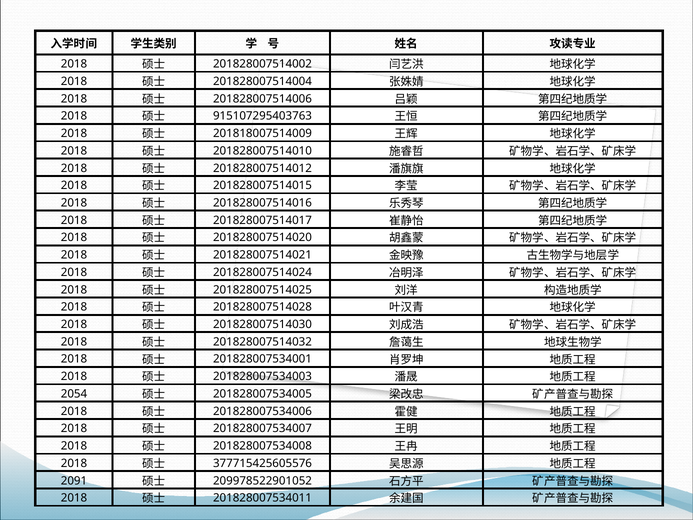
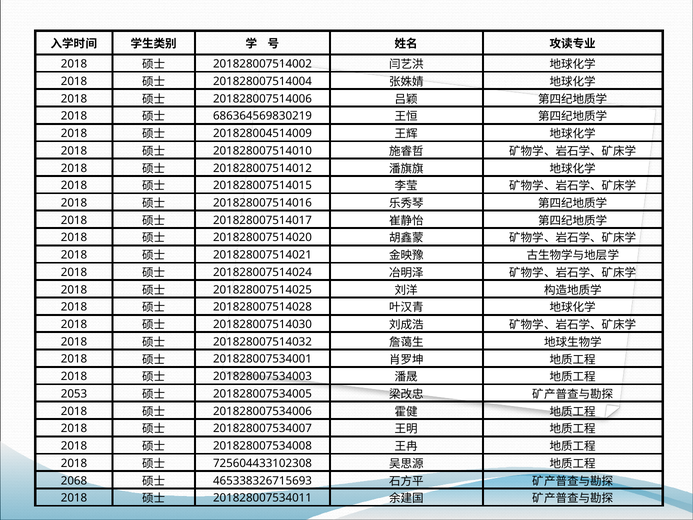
915107295403763: 915107295403763 -> 686364569830219 (262, 116)
201818007514009: 201818007514009 -> 201828004514009 (262, 133)
2054: 2054 -> 2053 (74, 394)
377715425605576: 377715425605576 -> 725604433102308 (262, 463)
2091: 2091 -> 2068 (74, 480)
209978522901052: 209978522901052 -> 465338326715693 (262, 480)
